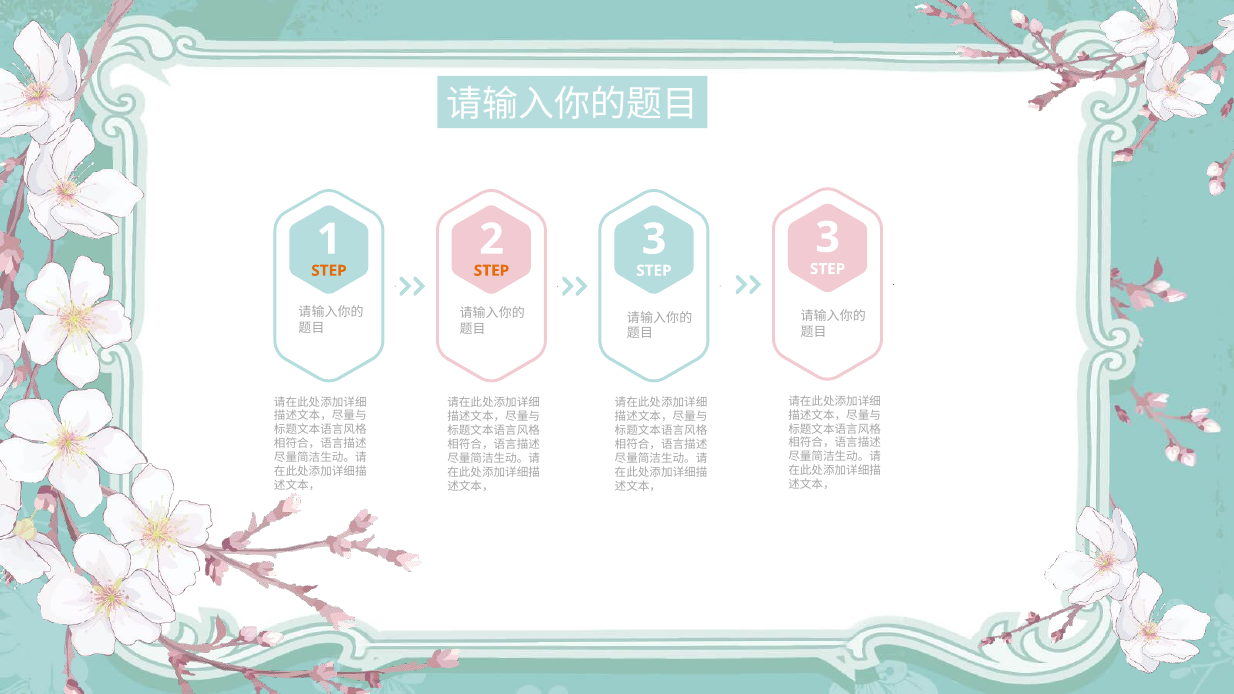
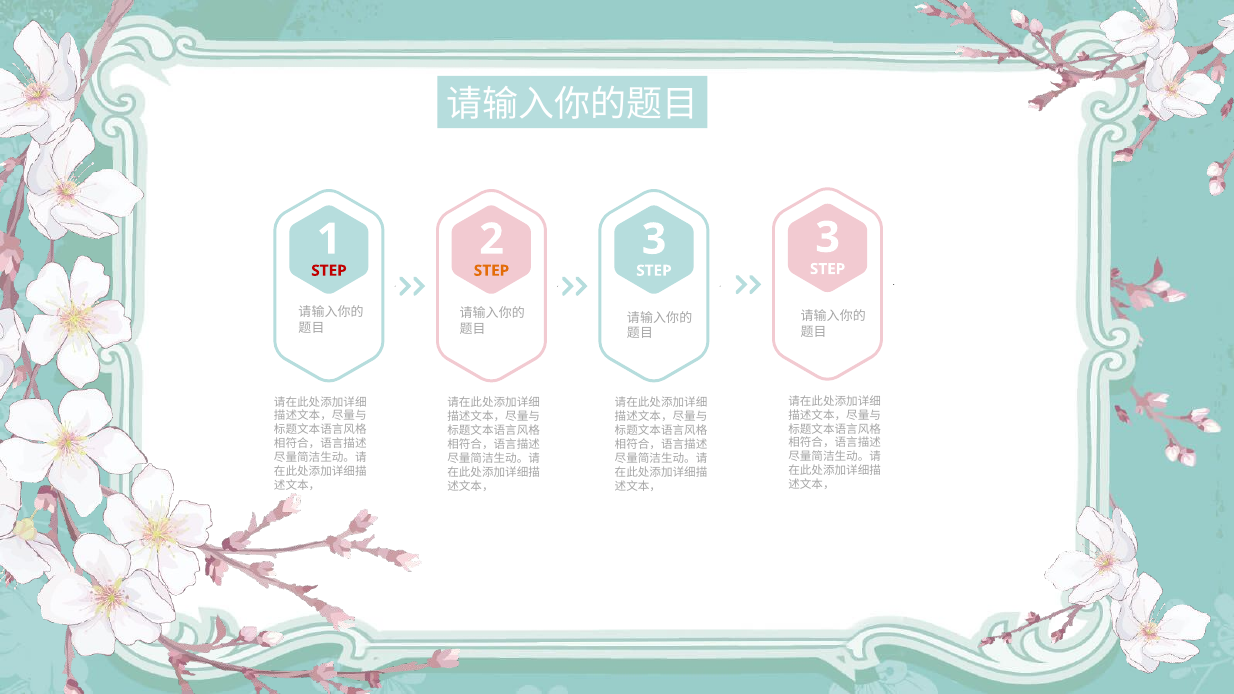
STEP colour: orange -> red (329, 271)
